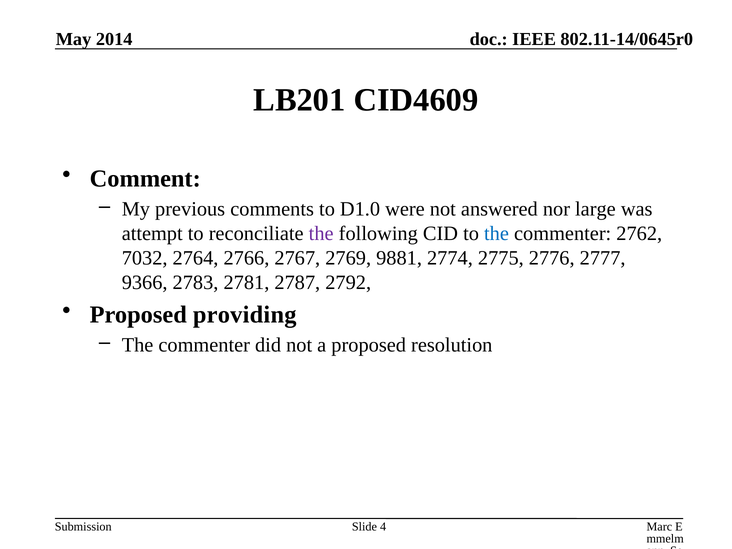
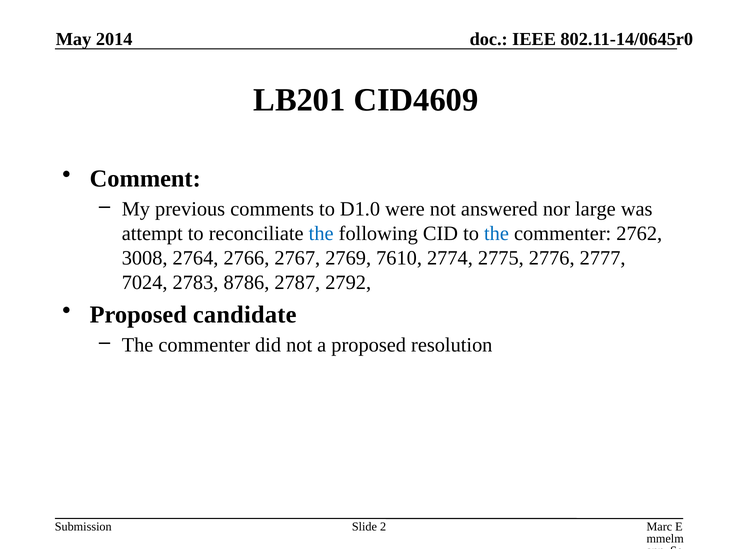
the colour: purple -> blue (321, 234)
7032: 7032 -> 3008 (145, 258)
9881: 9881 -> 7610 (399, 258)
9366: 9366 -> 7024 (145, 282)
2781: 2781 -> 8786 (246, 282)
providing: providing -> candidate (245, 314)
4: 4 -> 2 (383, 527)
